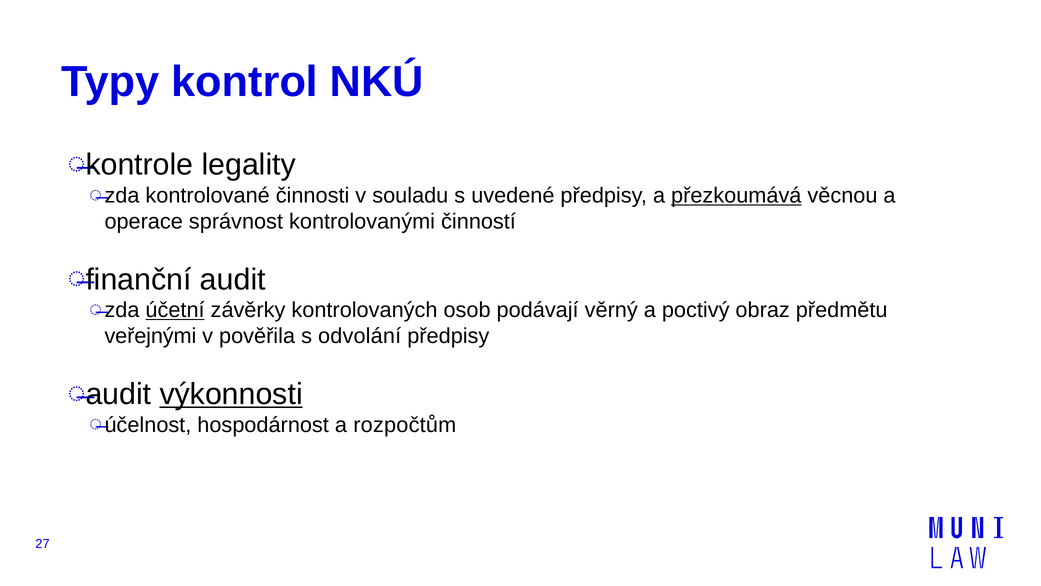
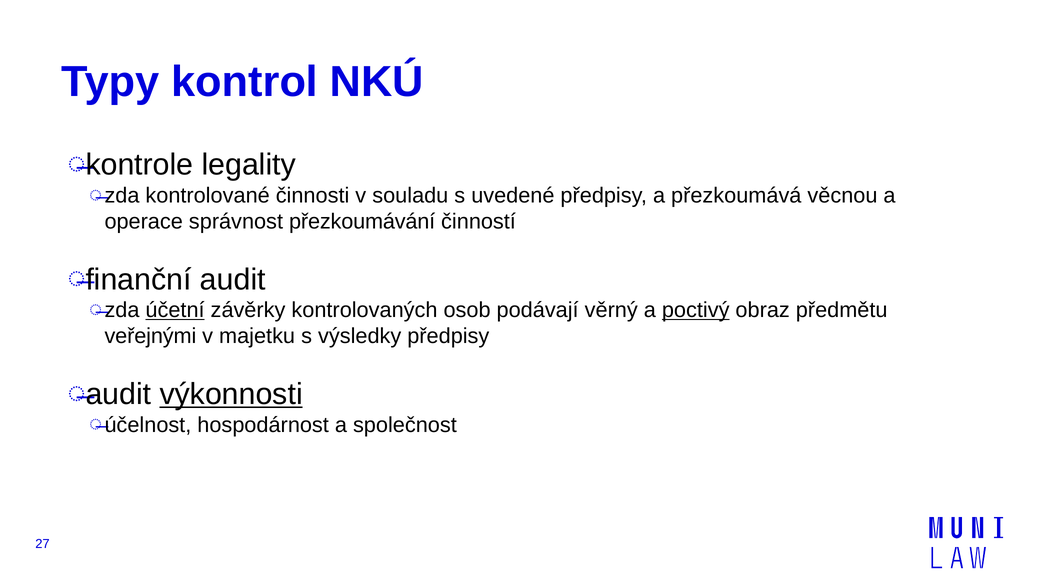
přezkoumává underline: present -> none (736, 195)
kontrolovanými: kontrolovanými -> přezkoumávání (362, 221)
poctivý underline: none -> present (696, 310)
pověřila: pověřila -> majetku (257, 336)
odvolání: odvolání -> výsledky (360, 336)
rozpočtům: rozpočtům -> společnost (405, 425)
